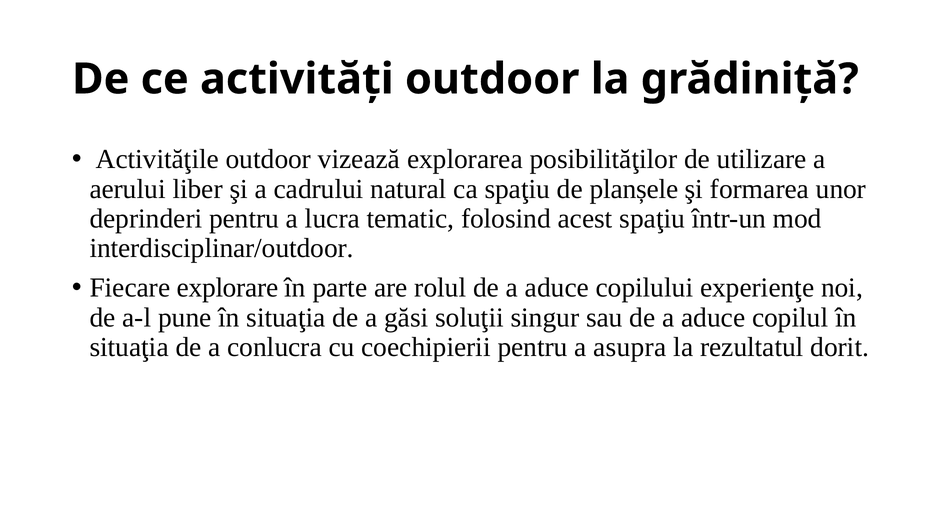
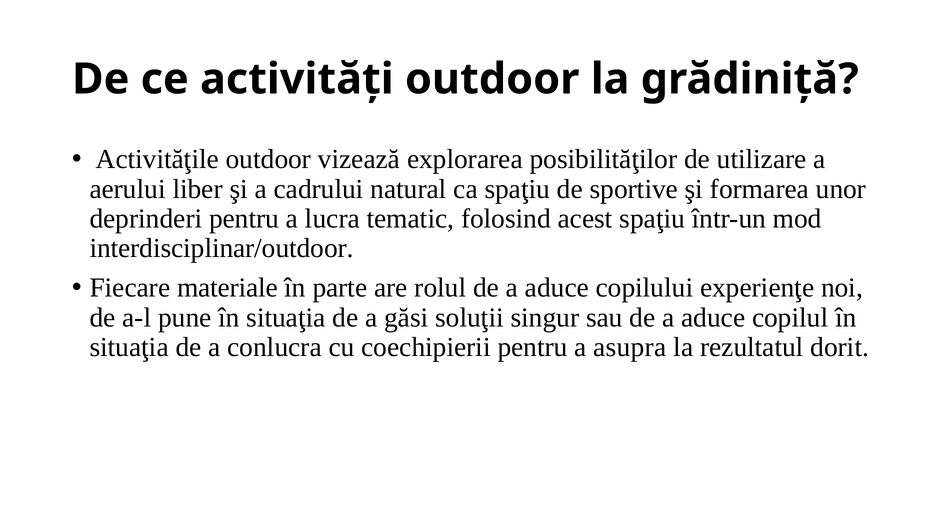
planșele: planșele -> sportive (634, 189)
explorare: explorare -> materiale (227, 288)
